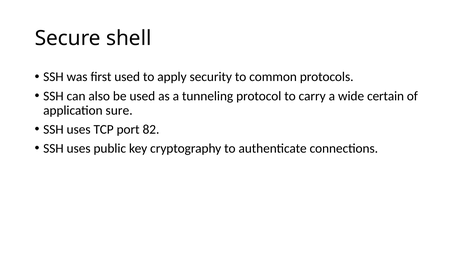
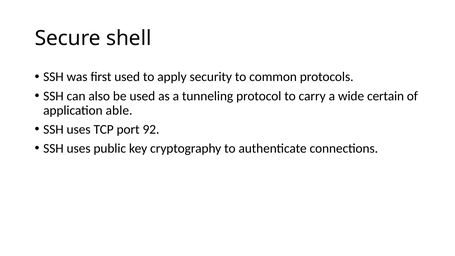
sure: sure -> able (119, 110)
82: 82 -> 92 (151, 129)
